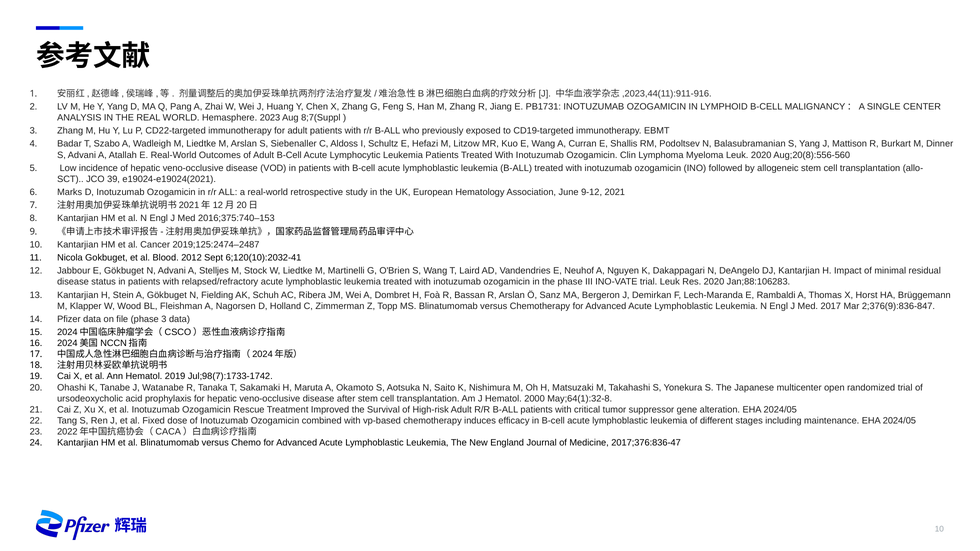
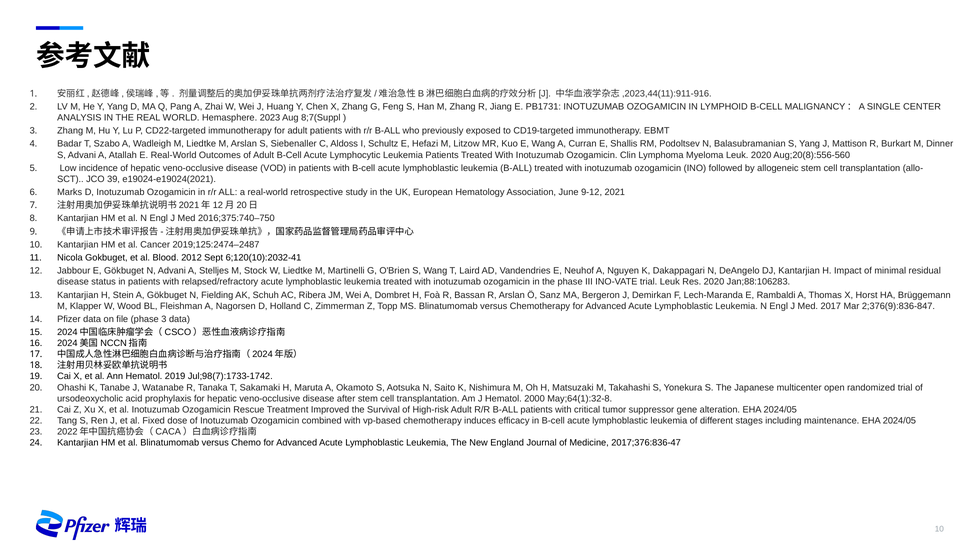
2016;375:740–153: 2016;375:740–153 -> 2016;375:740–750 (236, 219)
